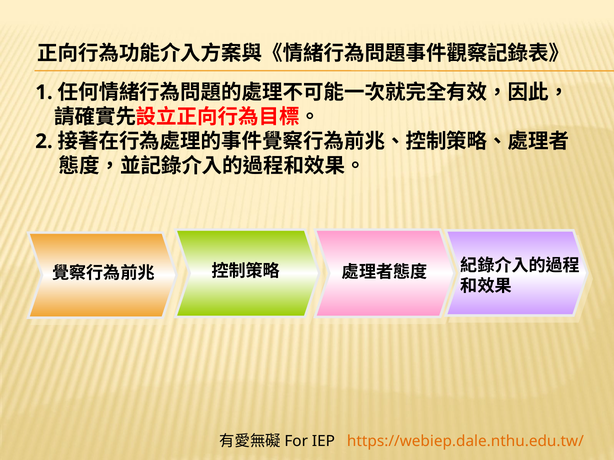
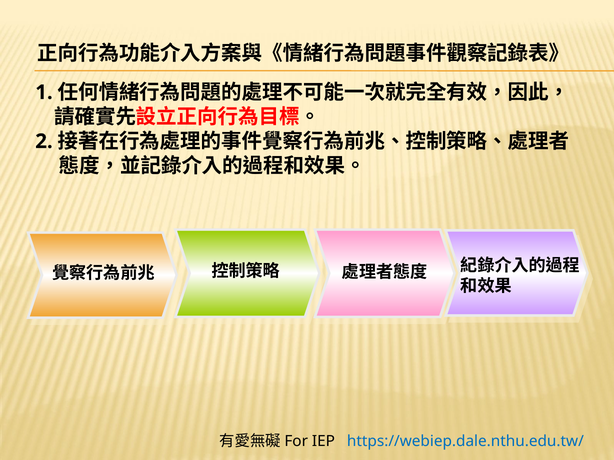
https://webiep.dale.nthu.edu.tw/ colour: orange -> blue (465, 442)
